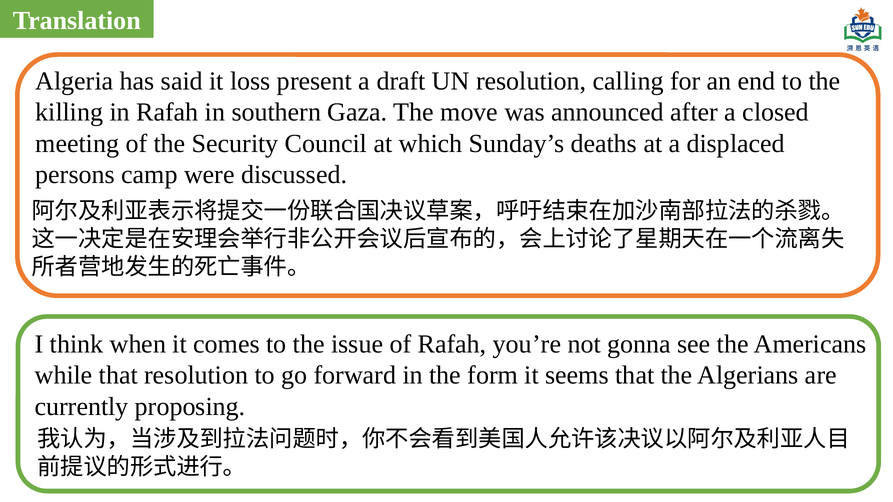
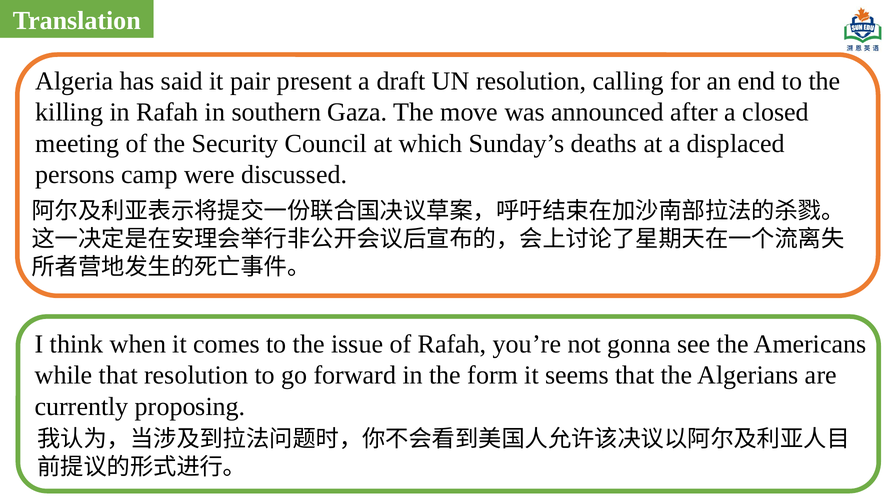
loss: loss -> pair (250, 81)
